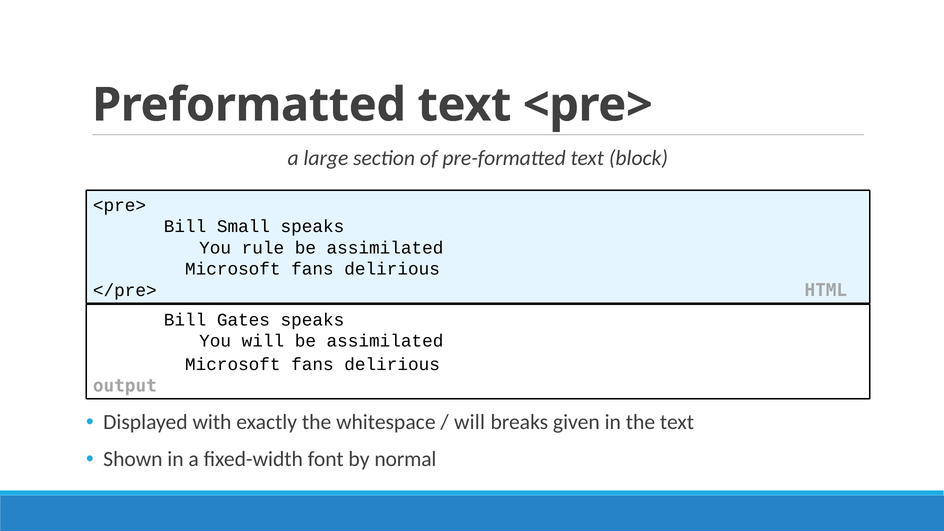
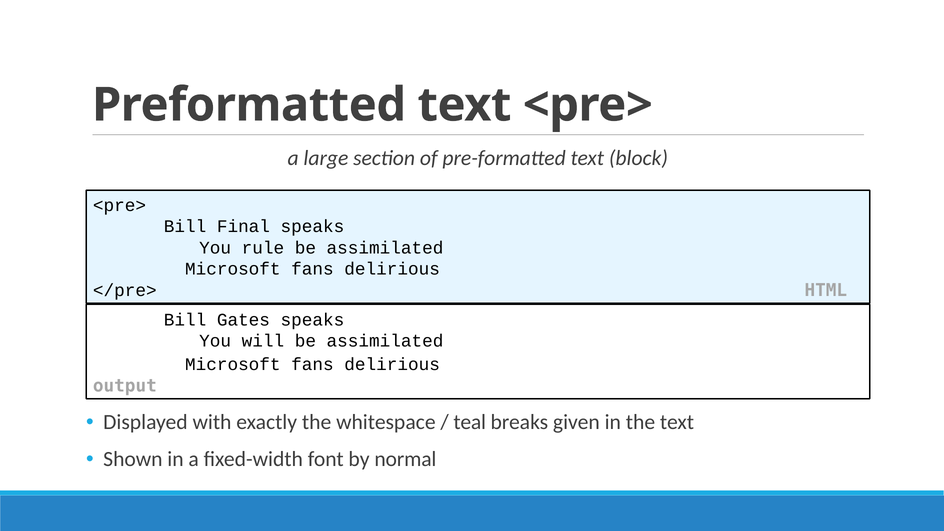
Small: Small -> Final (243, 227)
will: will -> teal (470, 422)
